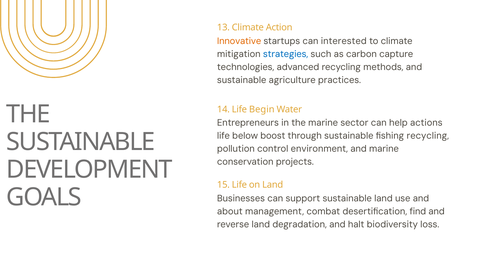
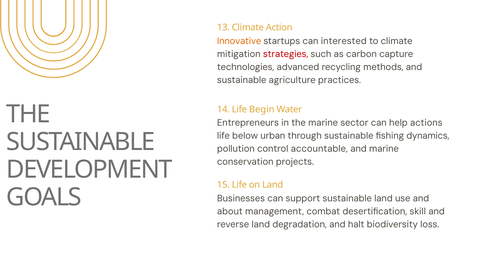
strategies colour: blue -> red (286, 54)
boost: boost -> urban (273, 136)
fishing recycling: recycling -> dynamics (428, 136)
environment: environment -> accountable (319, 149)
find: find -> skill (418, 212)
